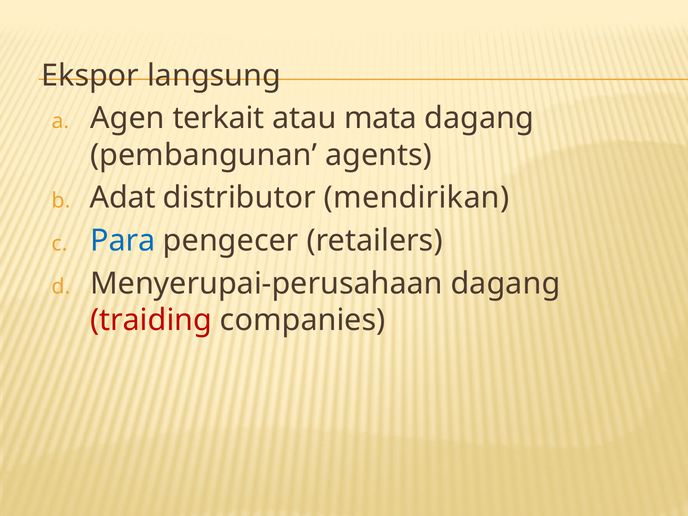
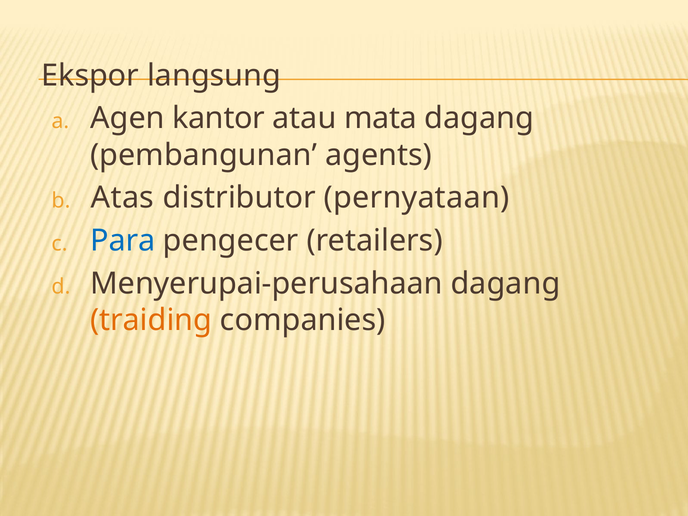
terkait: terkait -> kantor (219, 118)
Adat: Adat -> Atas (122, 198)
mendirikan: mendirikan -> pernyataan (417, 198)
traiding colour: red -> orange (151, 320)
